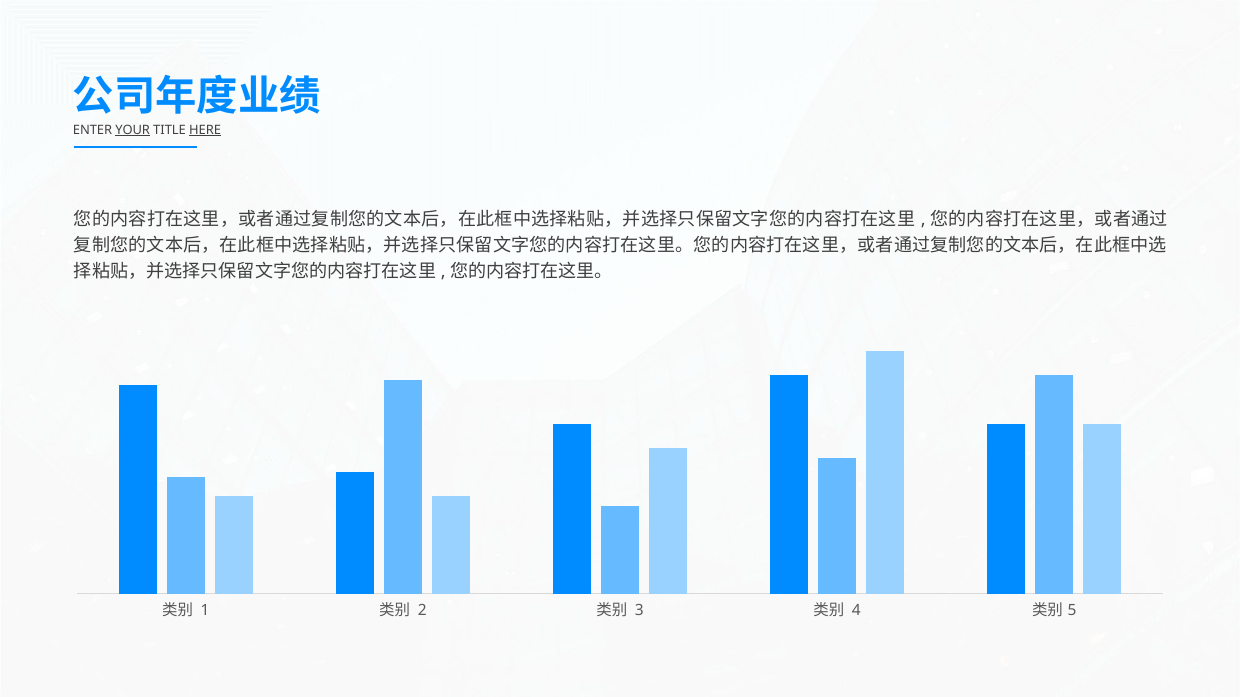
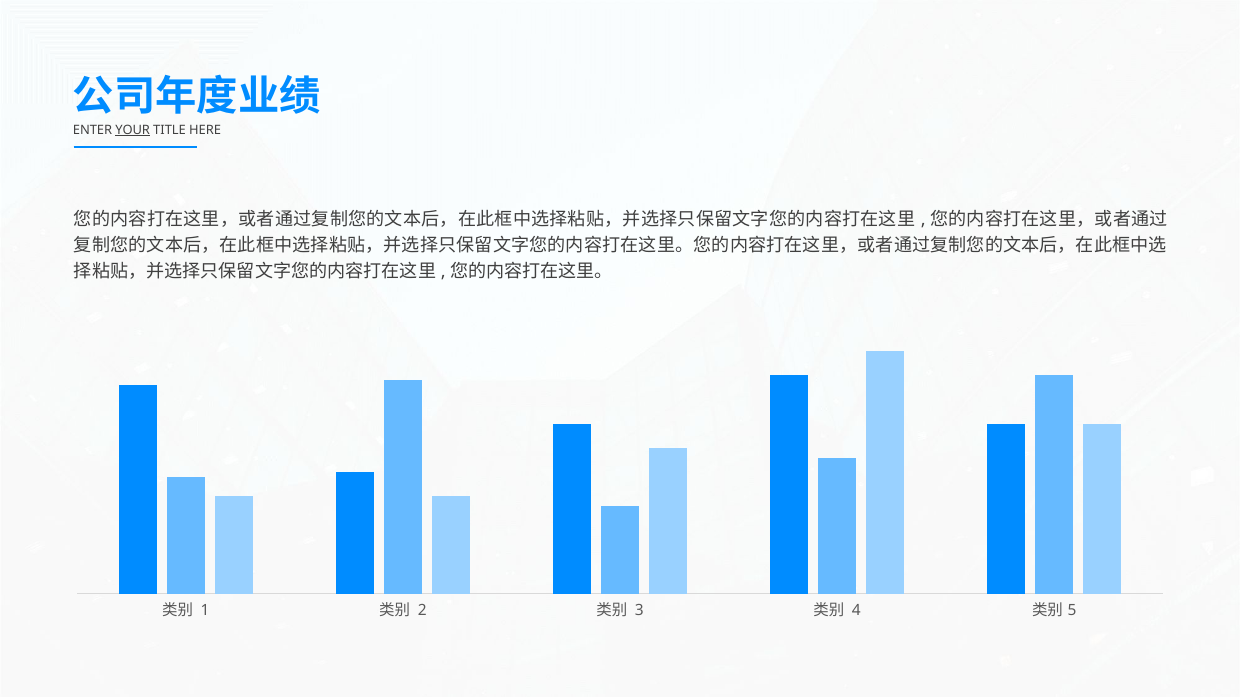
HERE underline: present -> none (205, 130)
